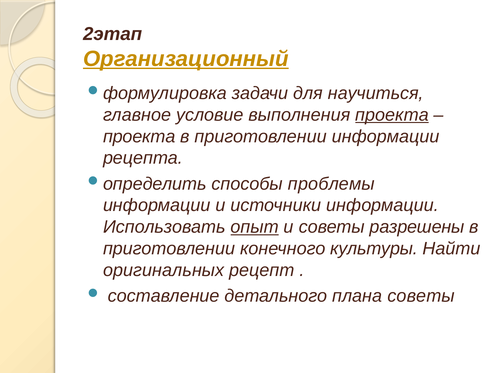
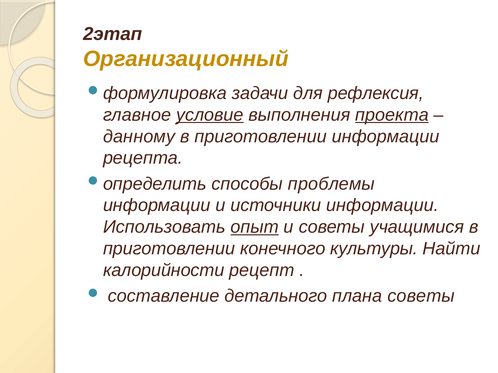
Организационный underline: present -> none (186, 59)
научиться: научиться -> рефлексия (376, 93)
условие underline: none -> present (210, 115)
проекта: проекта -> данному (139, 137)
разрешены: разрешены -> учащимися (417, 227)
оригинальных: оригинальных -> калорийности (164, 271)
